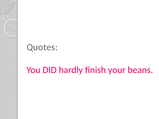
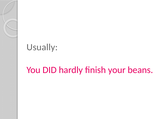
Quotes: Quotes -> Usually (42, 47)
